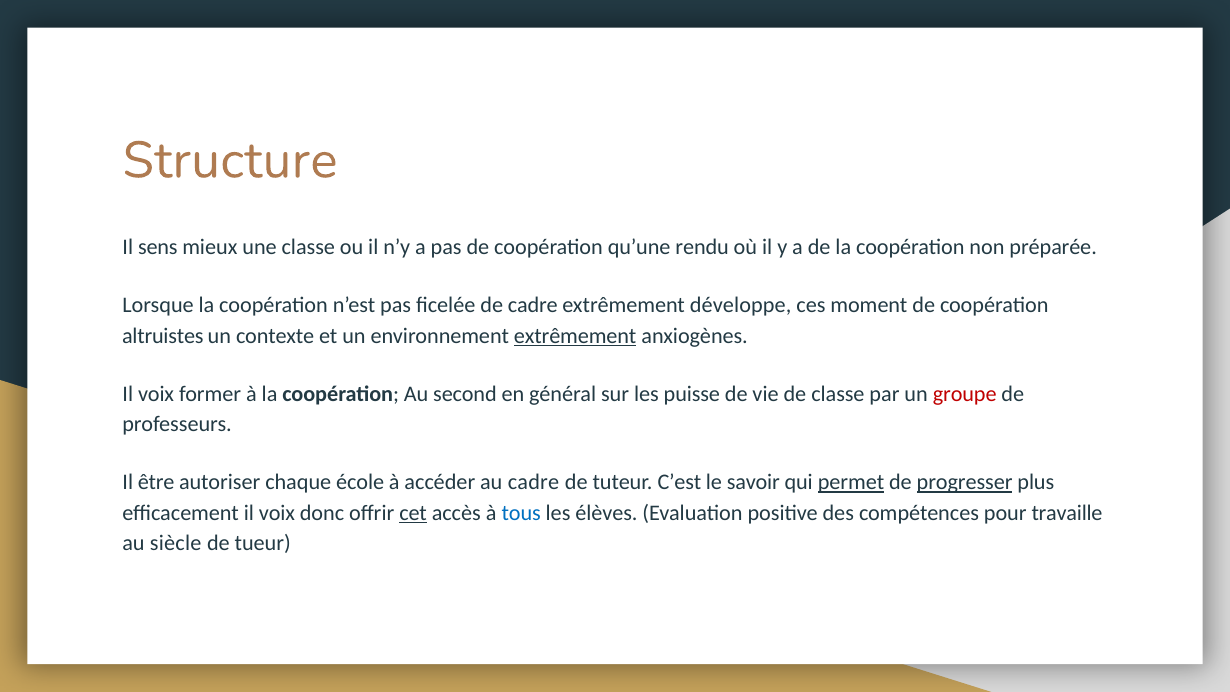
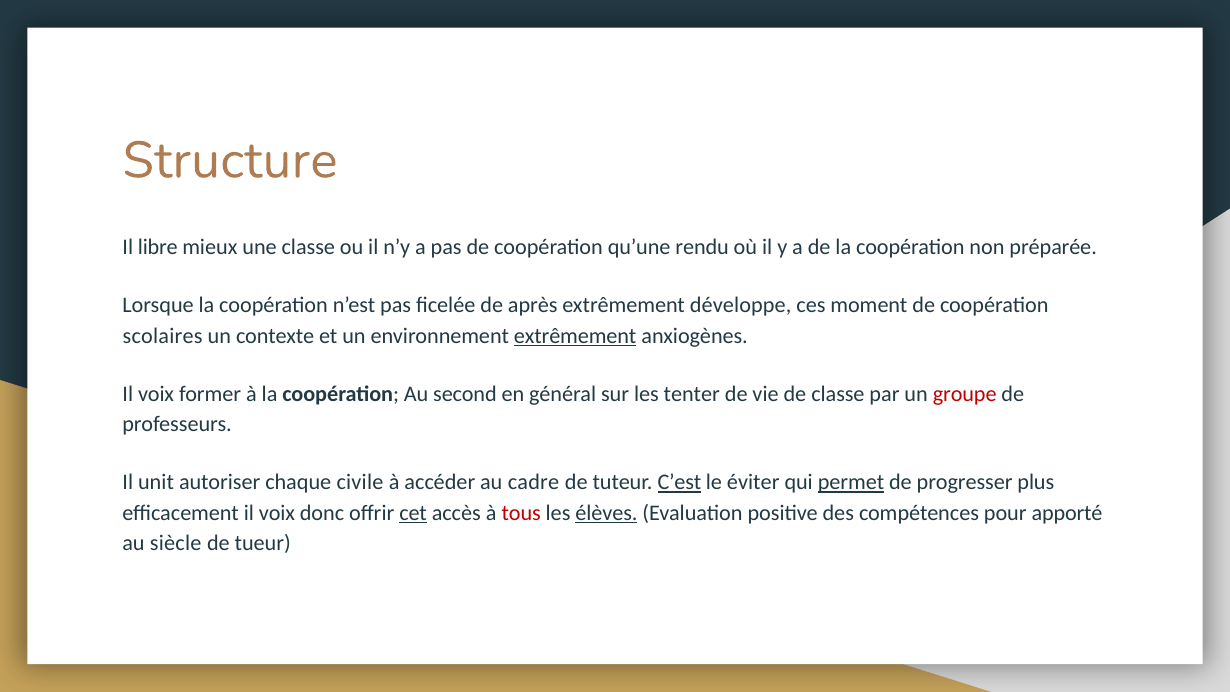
sens: sens -> libre (158, 247)
de cadre: cadre -> après (533, 305)
altruistes: altruistes -> scolaires (163, 336)
puisse: puisse -> tenter (692, 394)
être: être -> unit (156, 482)
école: école -> civile (360, 482)
C’est underline: none -> present (679, 482)
savoir: savoir -> éviter (753, 482)
progresser underline: present -> none (965, 482)
tous colour: blue -> red (521, 513)
élèves underline: none -> present (606, 513)
travaille: travaille -> apporté (1067, 513)
